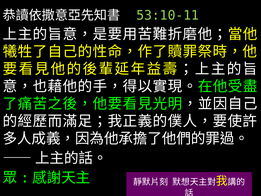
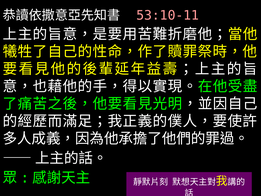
53:10-11 colour: light green -> pink (168, 15)
